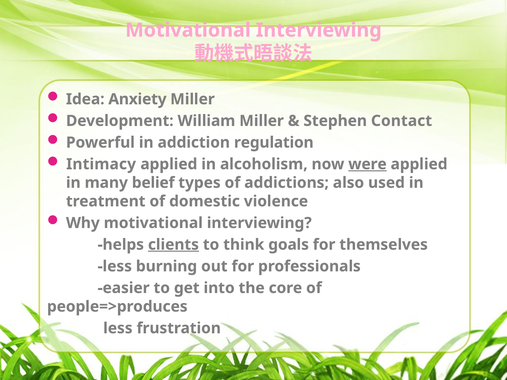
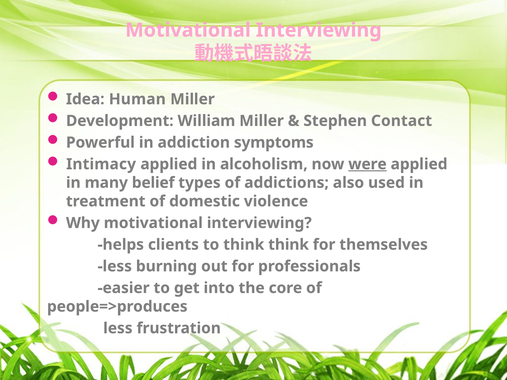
Anxiety: Anxiety -> Human (137, 99)
regulation: regulation -> symptoms (274, 143)
clients underline: present -> none (173, 245)
think goals: goals -> think (289, 245)
